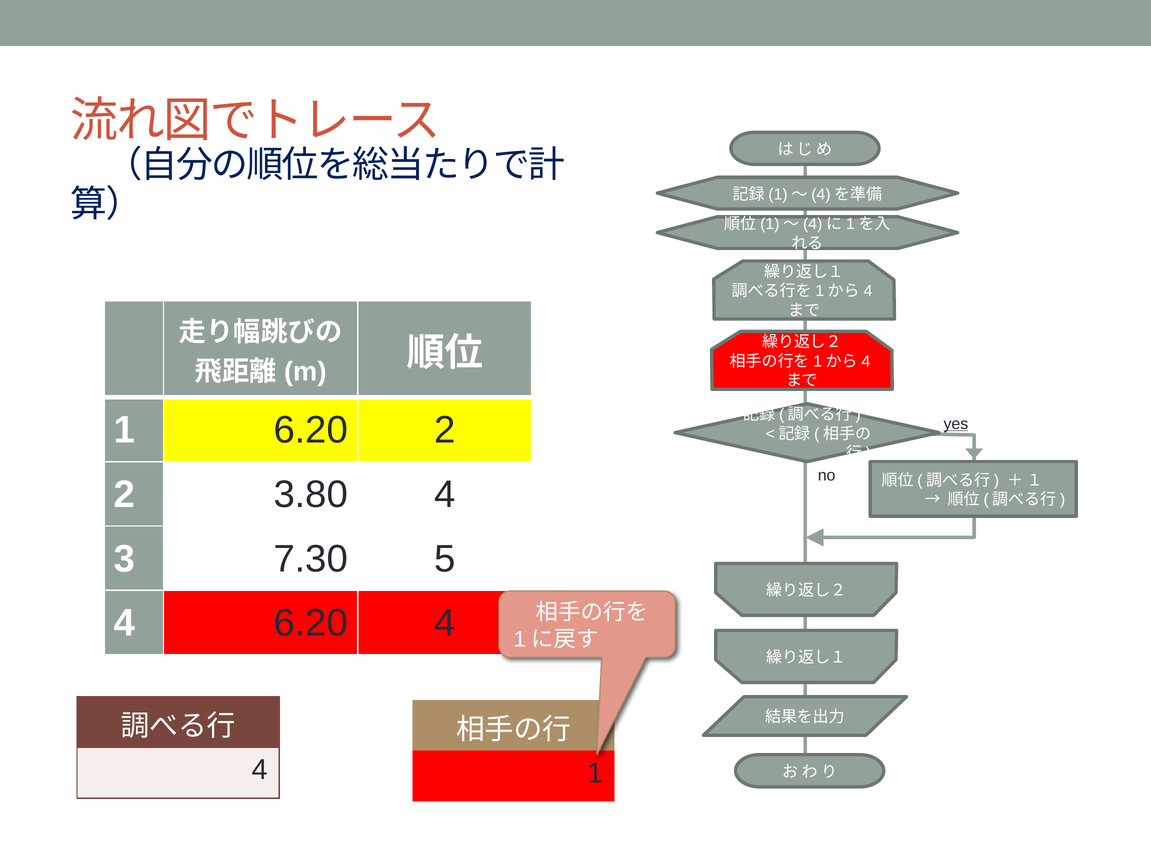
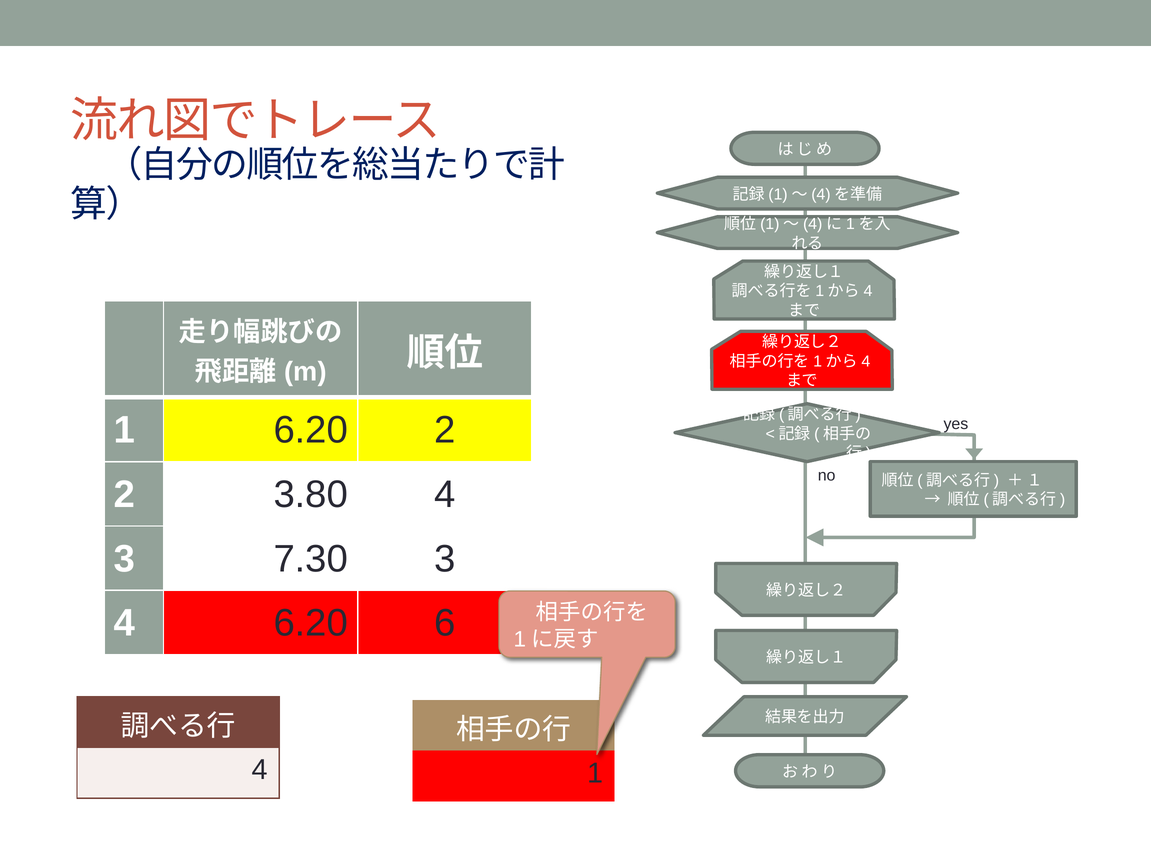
yes underline: present -> none (956, 424)
7.30 5: 5 -> 3 (445, 559)
6.20 4: 4 -> 6 (445, 623)
